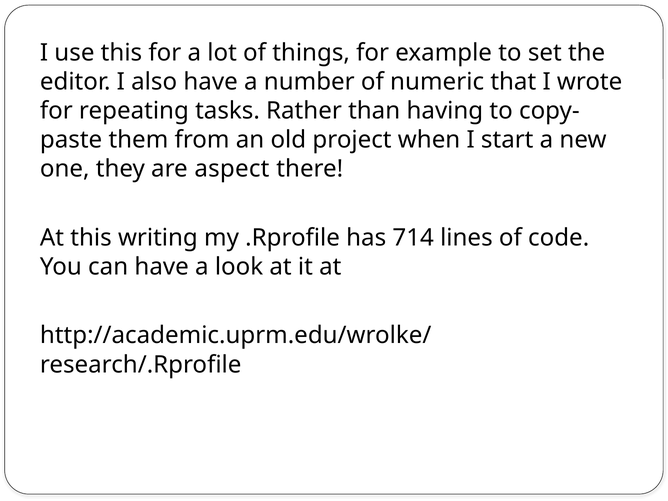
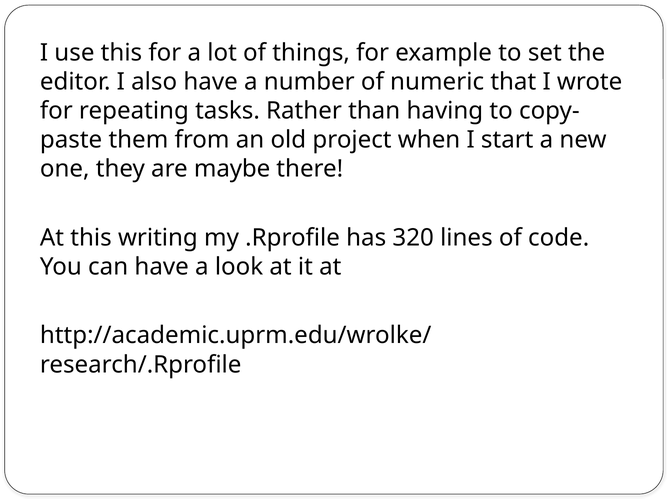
aspect: aspect -> maybe (232, 169)
714: 714 -> 320 (413, 238)
